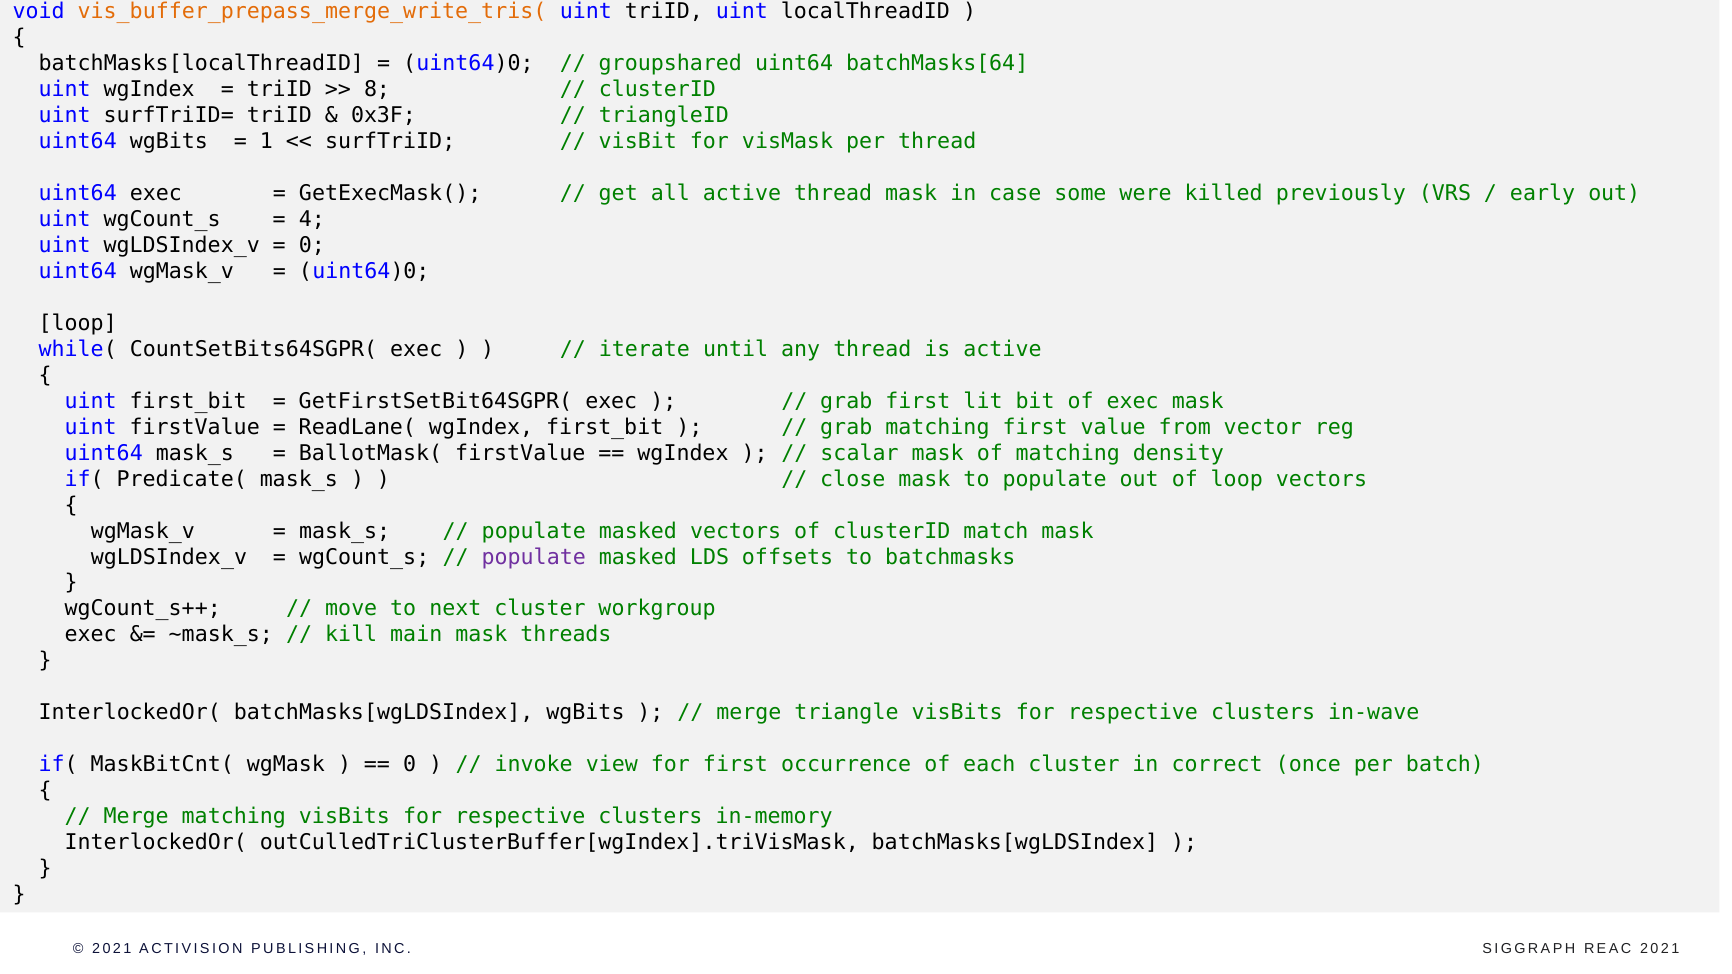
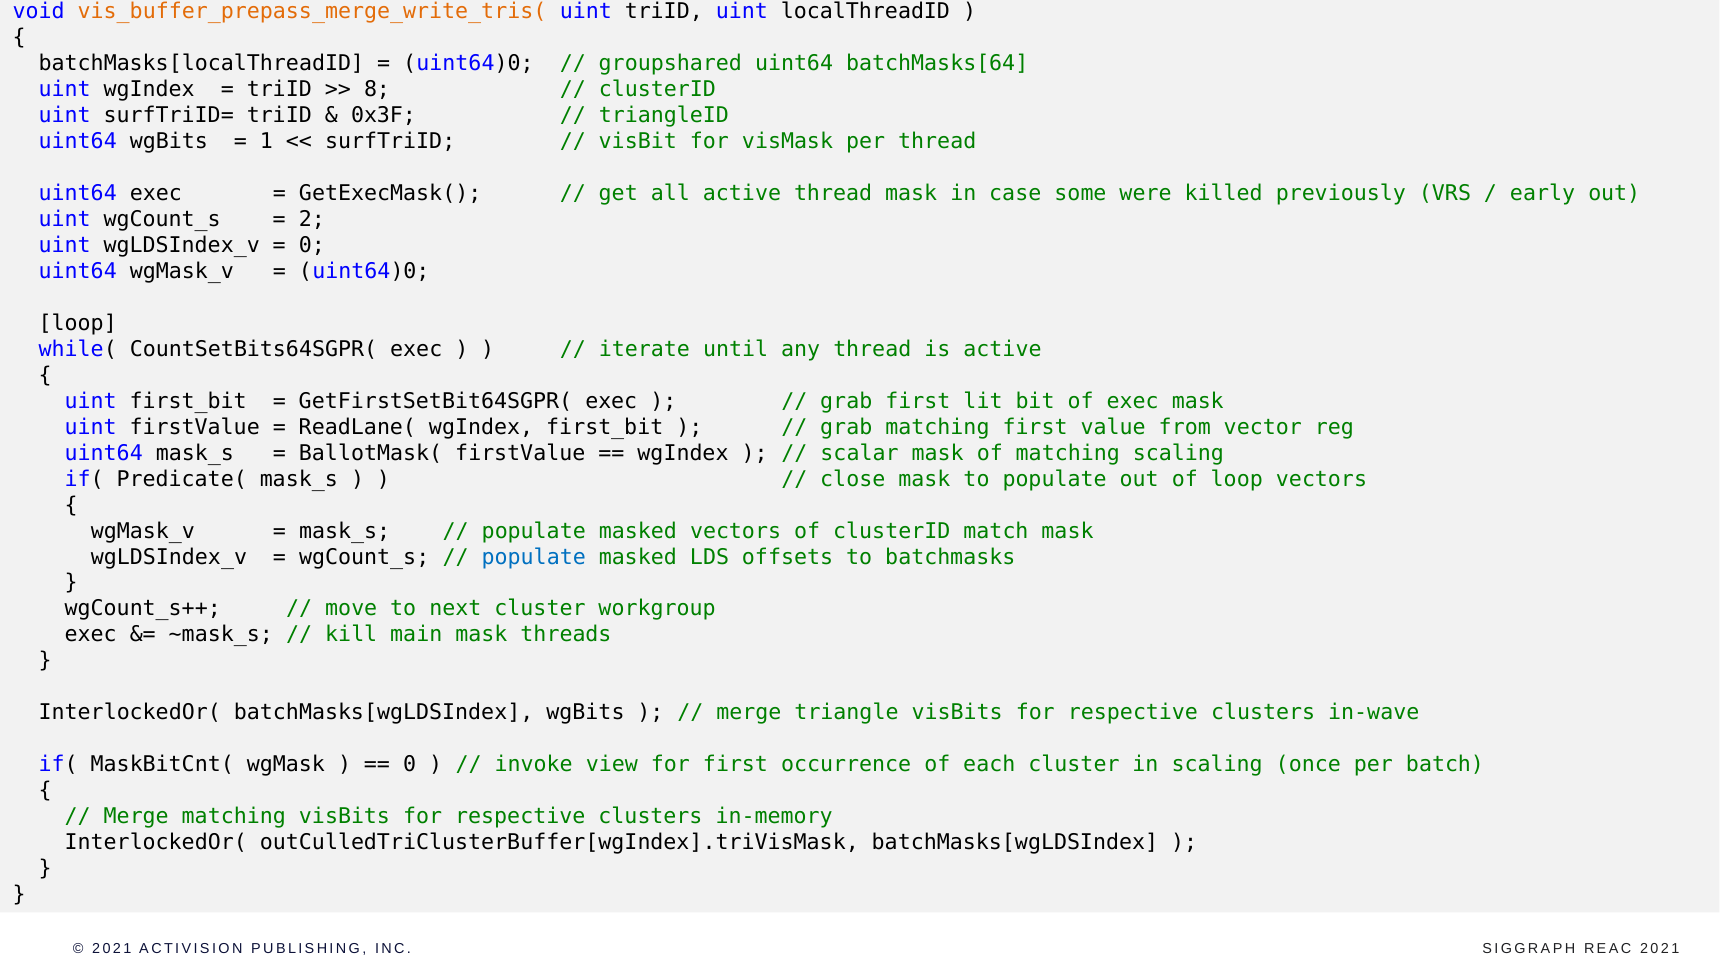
4: 4 -> 2 (312, 219)
matching density: density -> scaling (1178, 453)
populate colour: purple -> blue (534, 557)
in correct: correct -> scaling (1217, 765)
